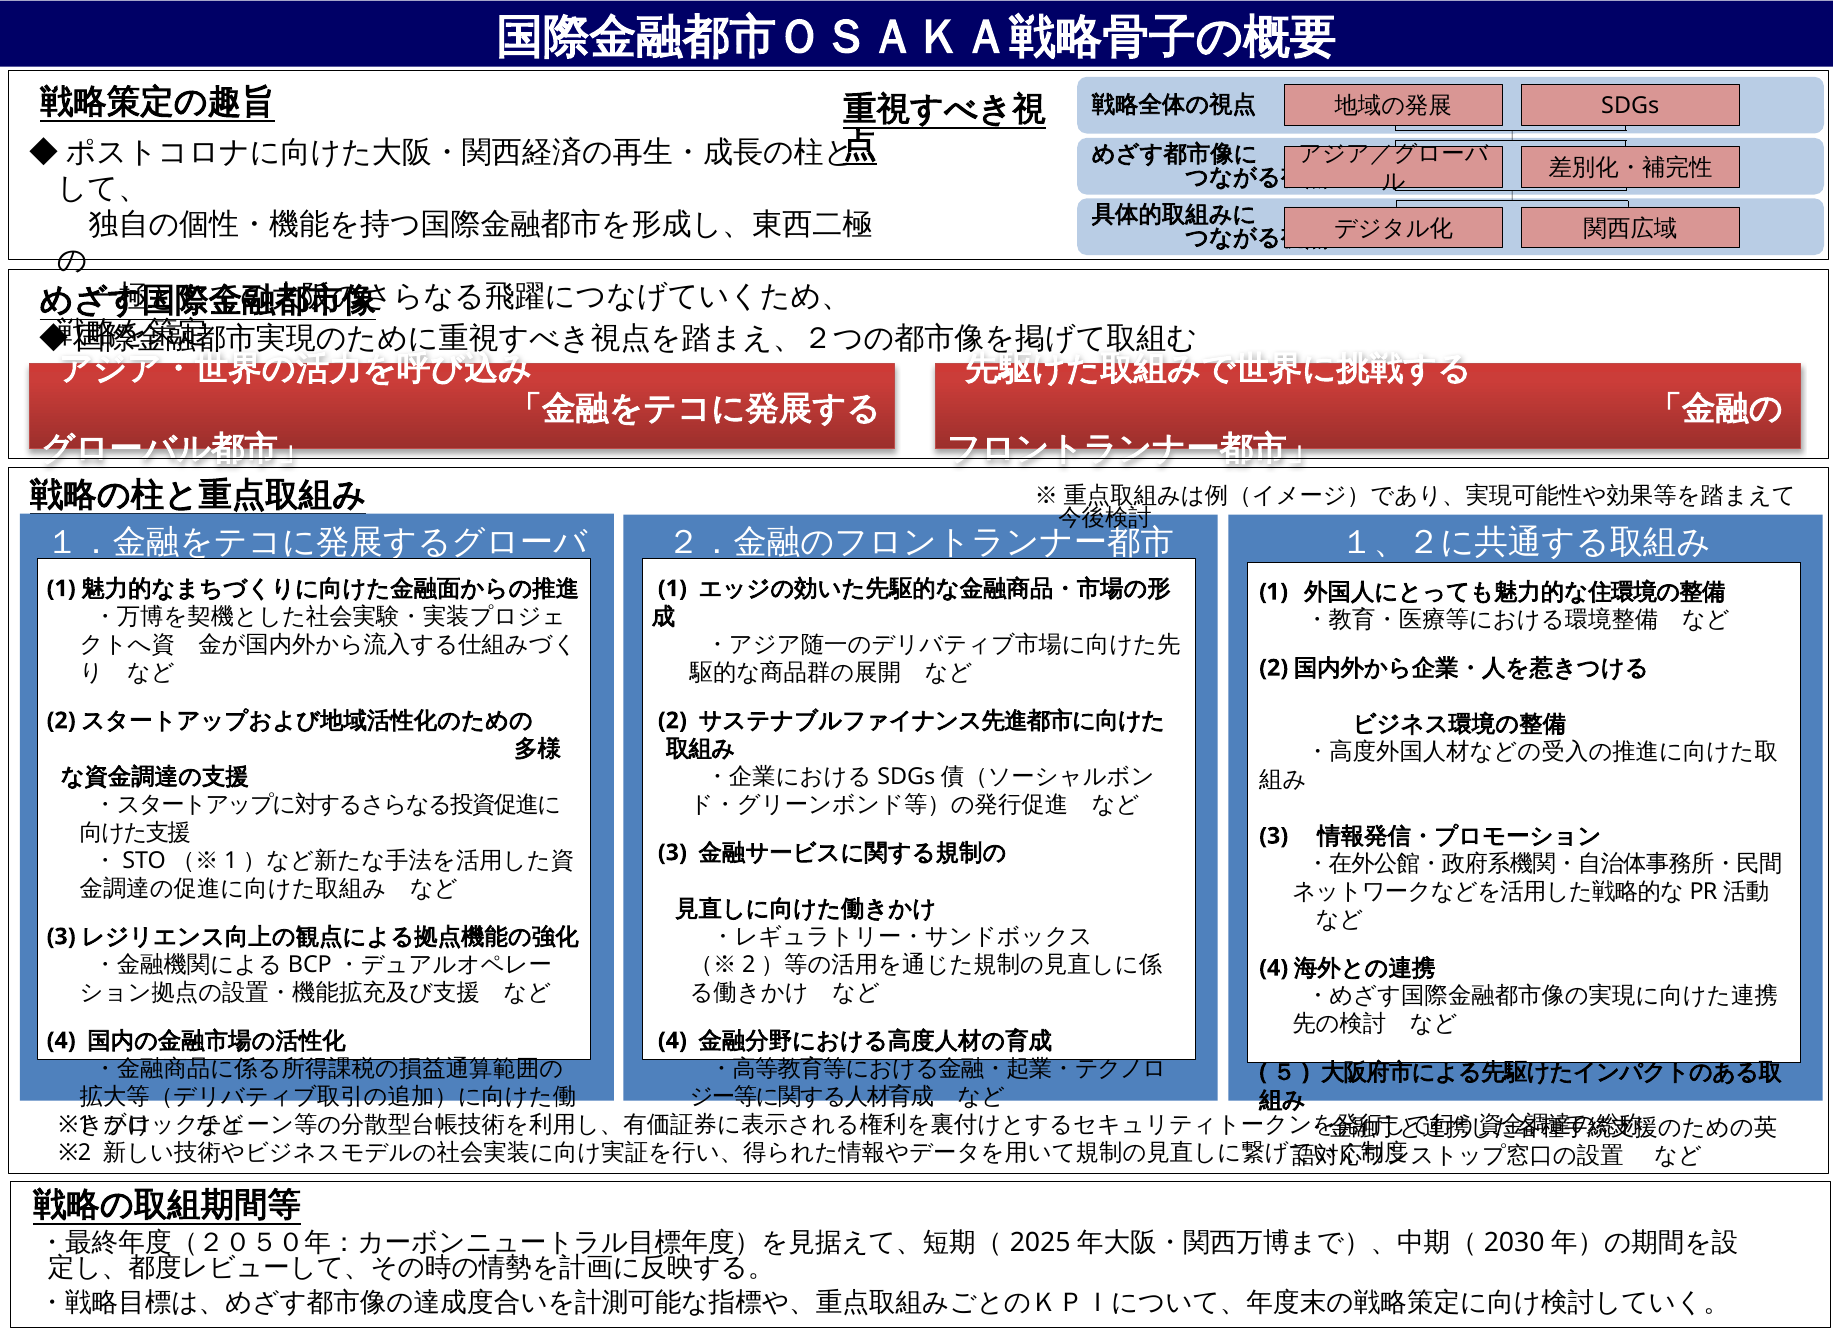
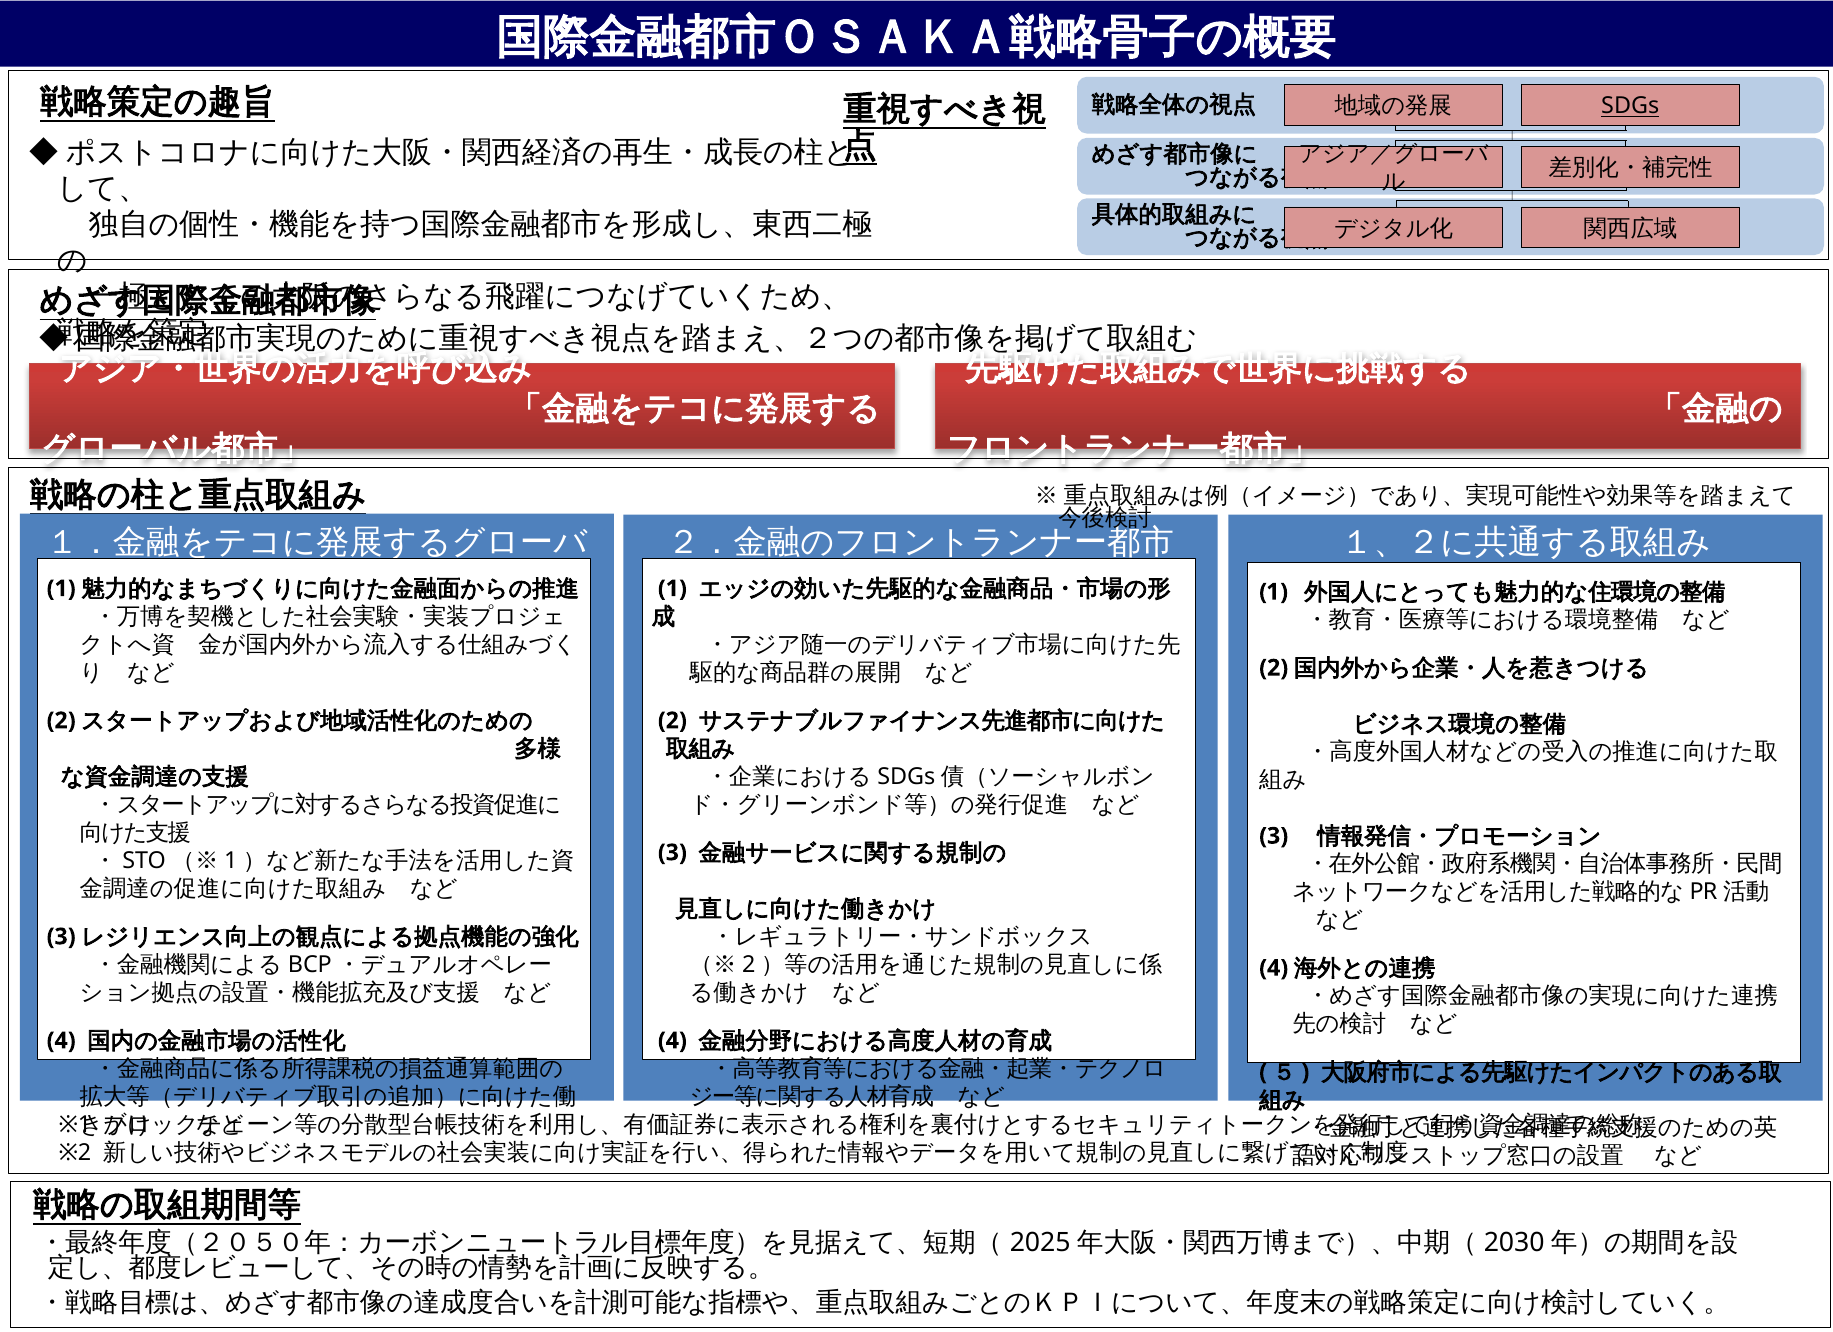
SDGs underline: none -> present (1630, 106)
